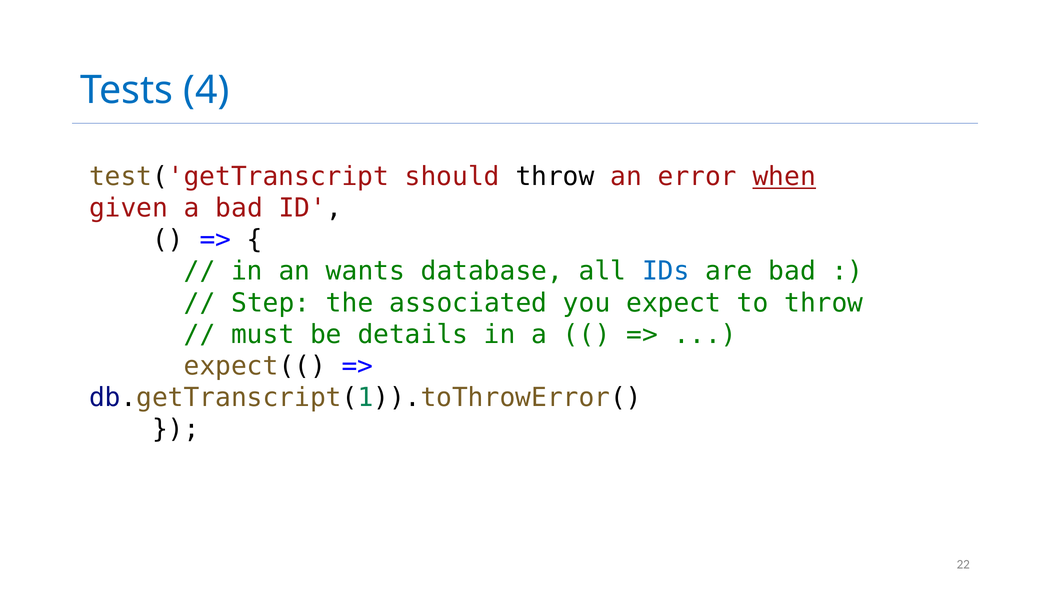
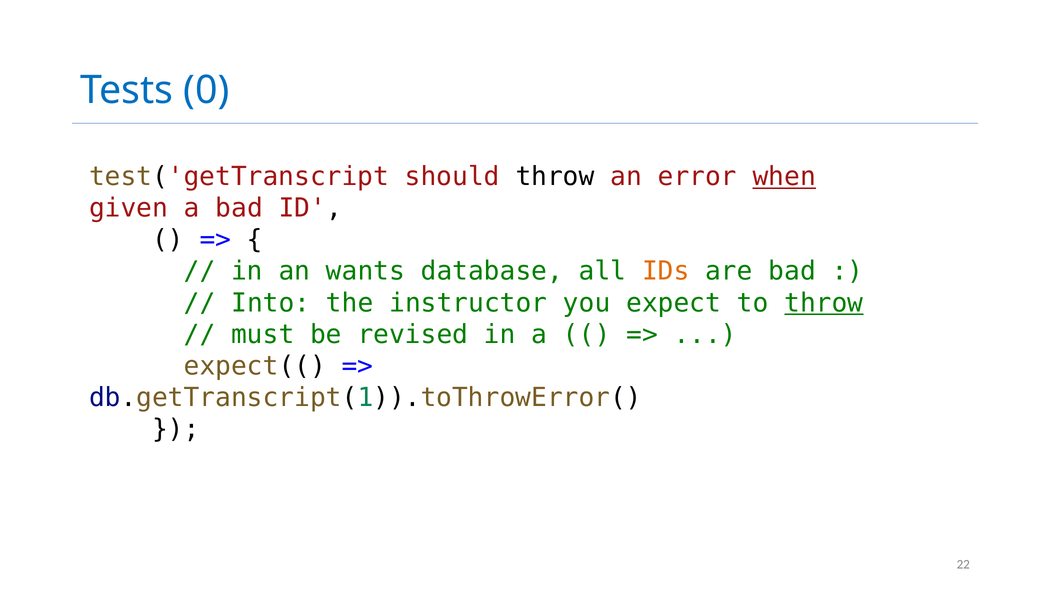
4: 4 -> 0 (206, 90)
IDs colour: blue -> orange (666, 271)
Step: Step -> Into (271, 303)
associated: associated -> instructor (468, 303)
throw underline: none -> present (824, 303)
details: details -> revised (413, 334)
